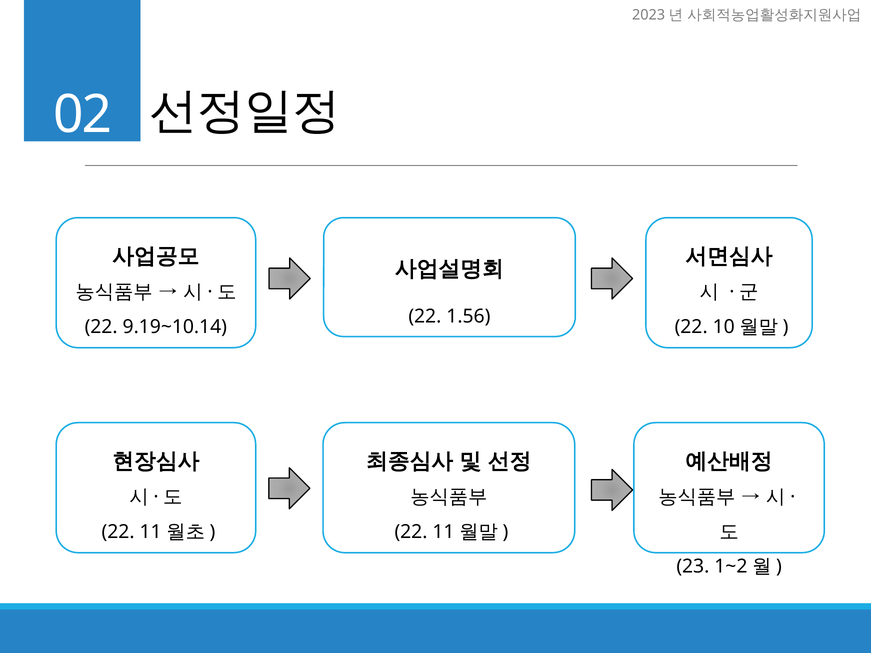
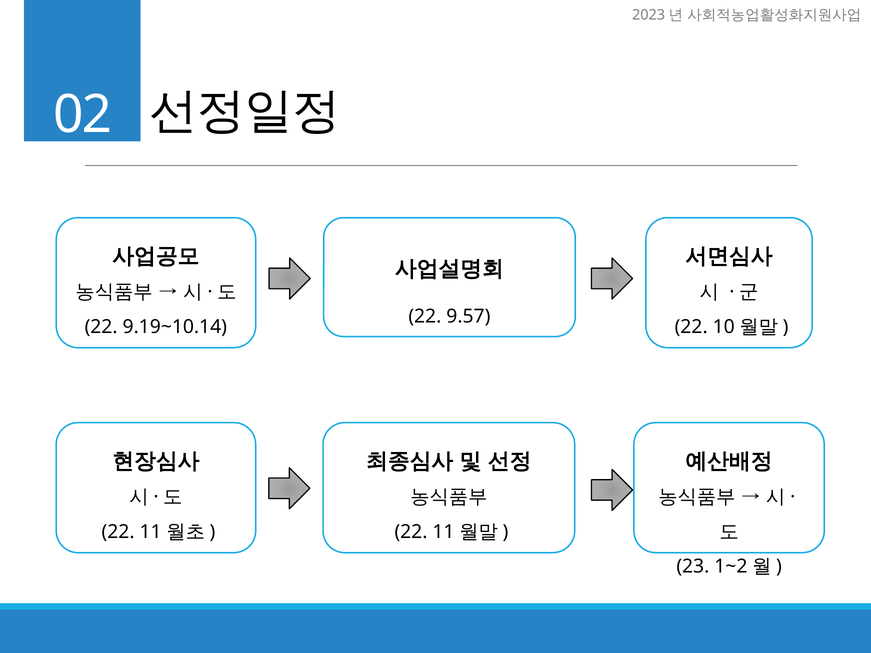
1.56: 1.56 -> 9.57 (468, 316)
